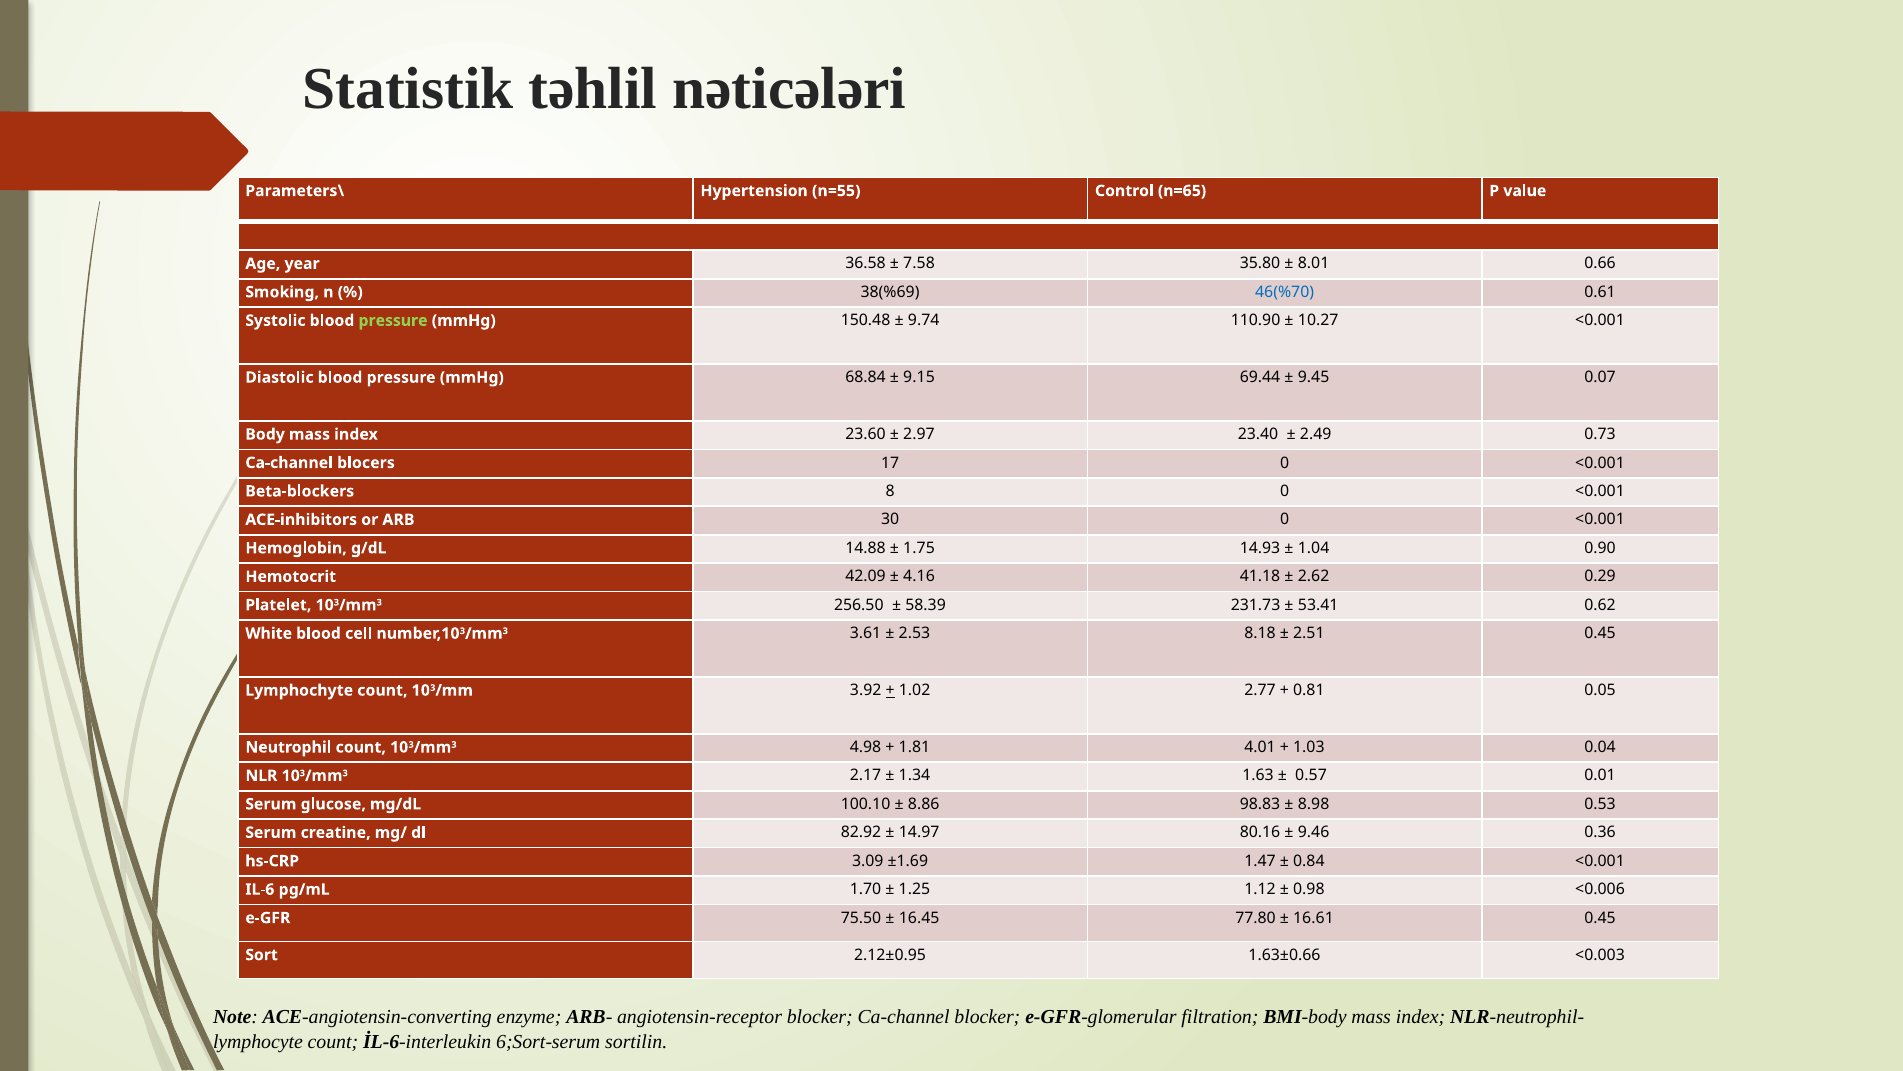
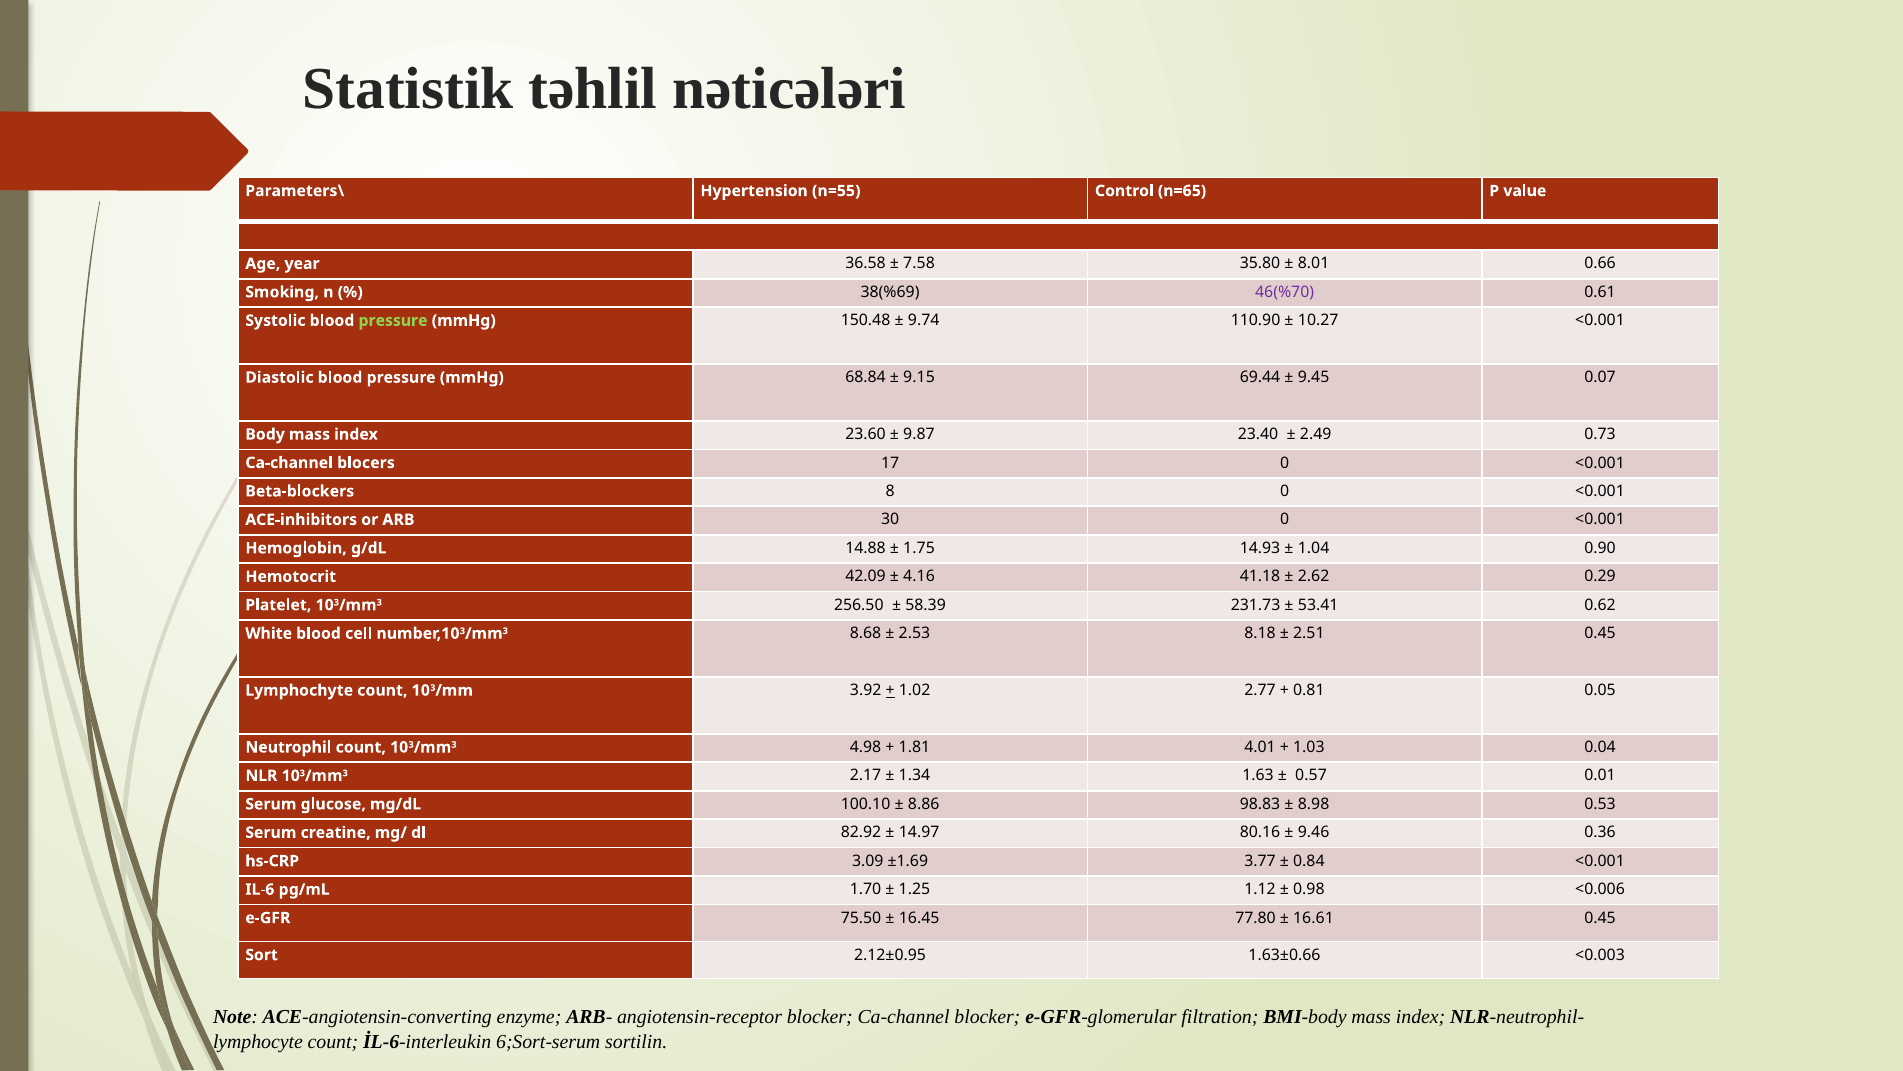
46(%70 colour: blue -> purple (1285, 292)
2.97: 2.97 -> 9.87 (919, 434)
3.61: 3.61 -> 8.68 (866, 633)
1.47: 1.47 -> 3.77 (1260, 861)
